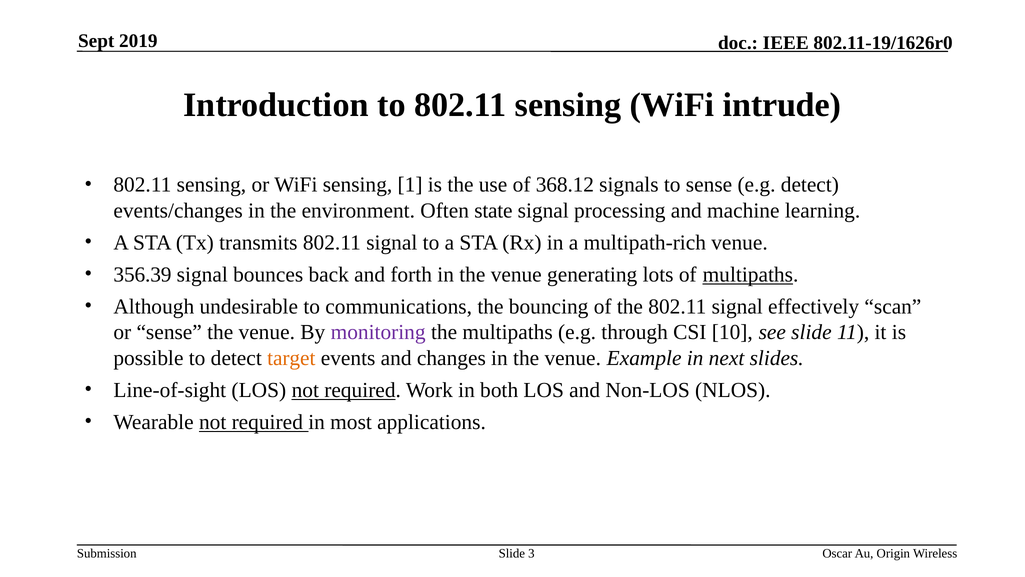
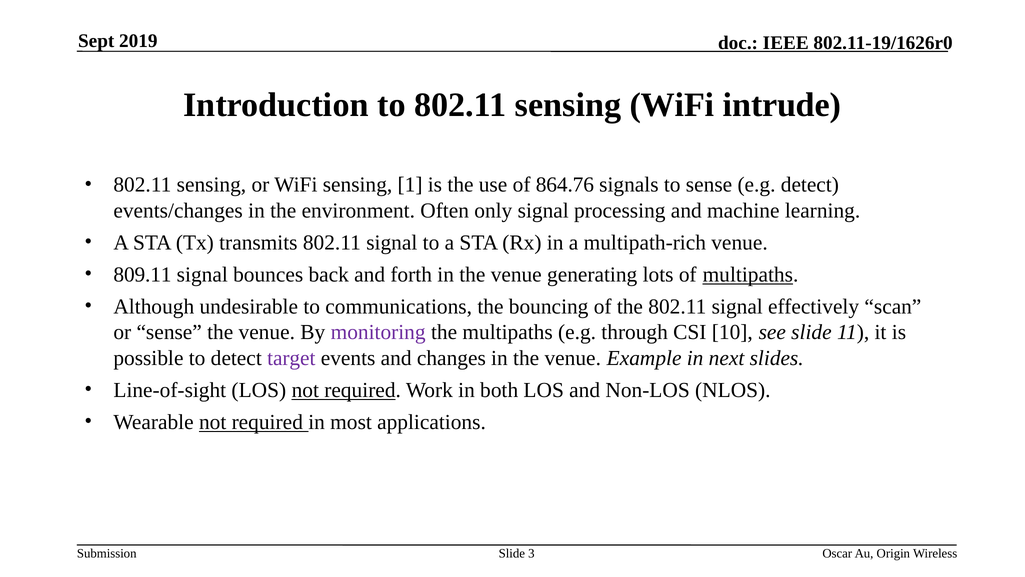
368.12: 368.12 -> 864.76 (565, 185)
state: state -> only (493, 210)
356.39: 356.39 -> 809.11 (142, 274)
target colour: orange -> purple (291, 358)
